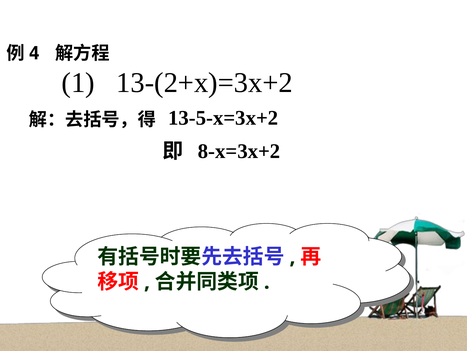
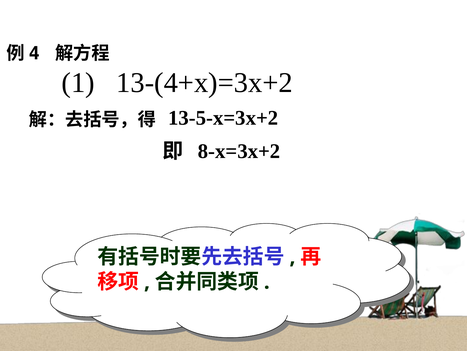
13-(2+x)=3x+2: 13-(2+x)=3x+2 -> 13-(4+x)=3x+2 (204, 83)
